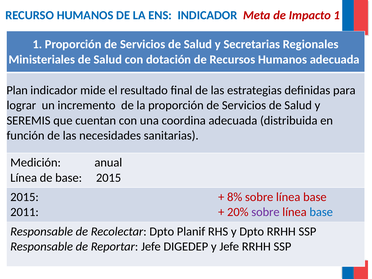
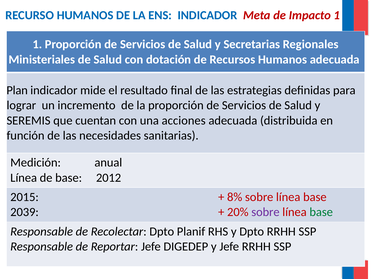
coordina: coordina -> acciones (184, 120)
base 2015: 2015 -> 2012 (109, 178)
2011: 2011 -> 2039 (25, 212)
base colour: blue -> green (321, 212)
